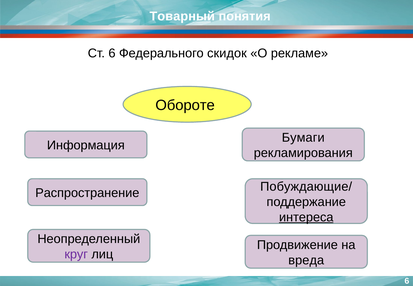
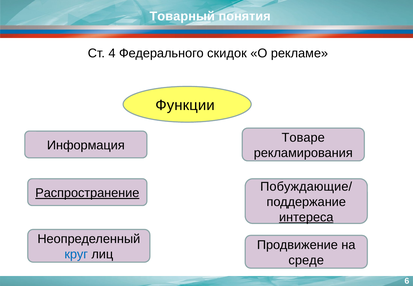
Ст 6: 6 -> 4 (112, 53)
Обороте: Обороте -> Функции (185, 105)
Бумаги: Бумаги -> Товаре (303, 138)
Распространение underline: none -> present (87, 193)
круг colour: purple -> blue (76, 254)
вреда: вреда -> среде (306, 260)
